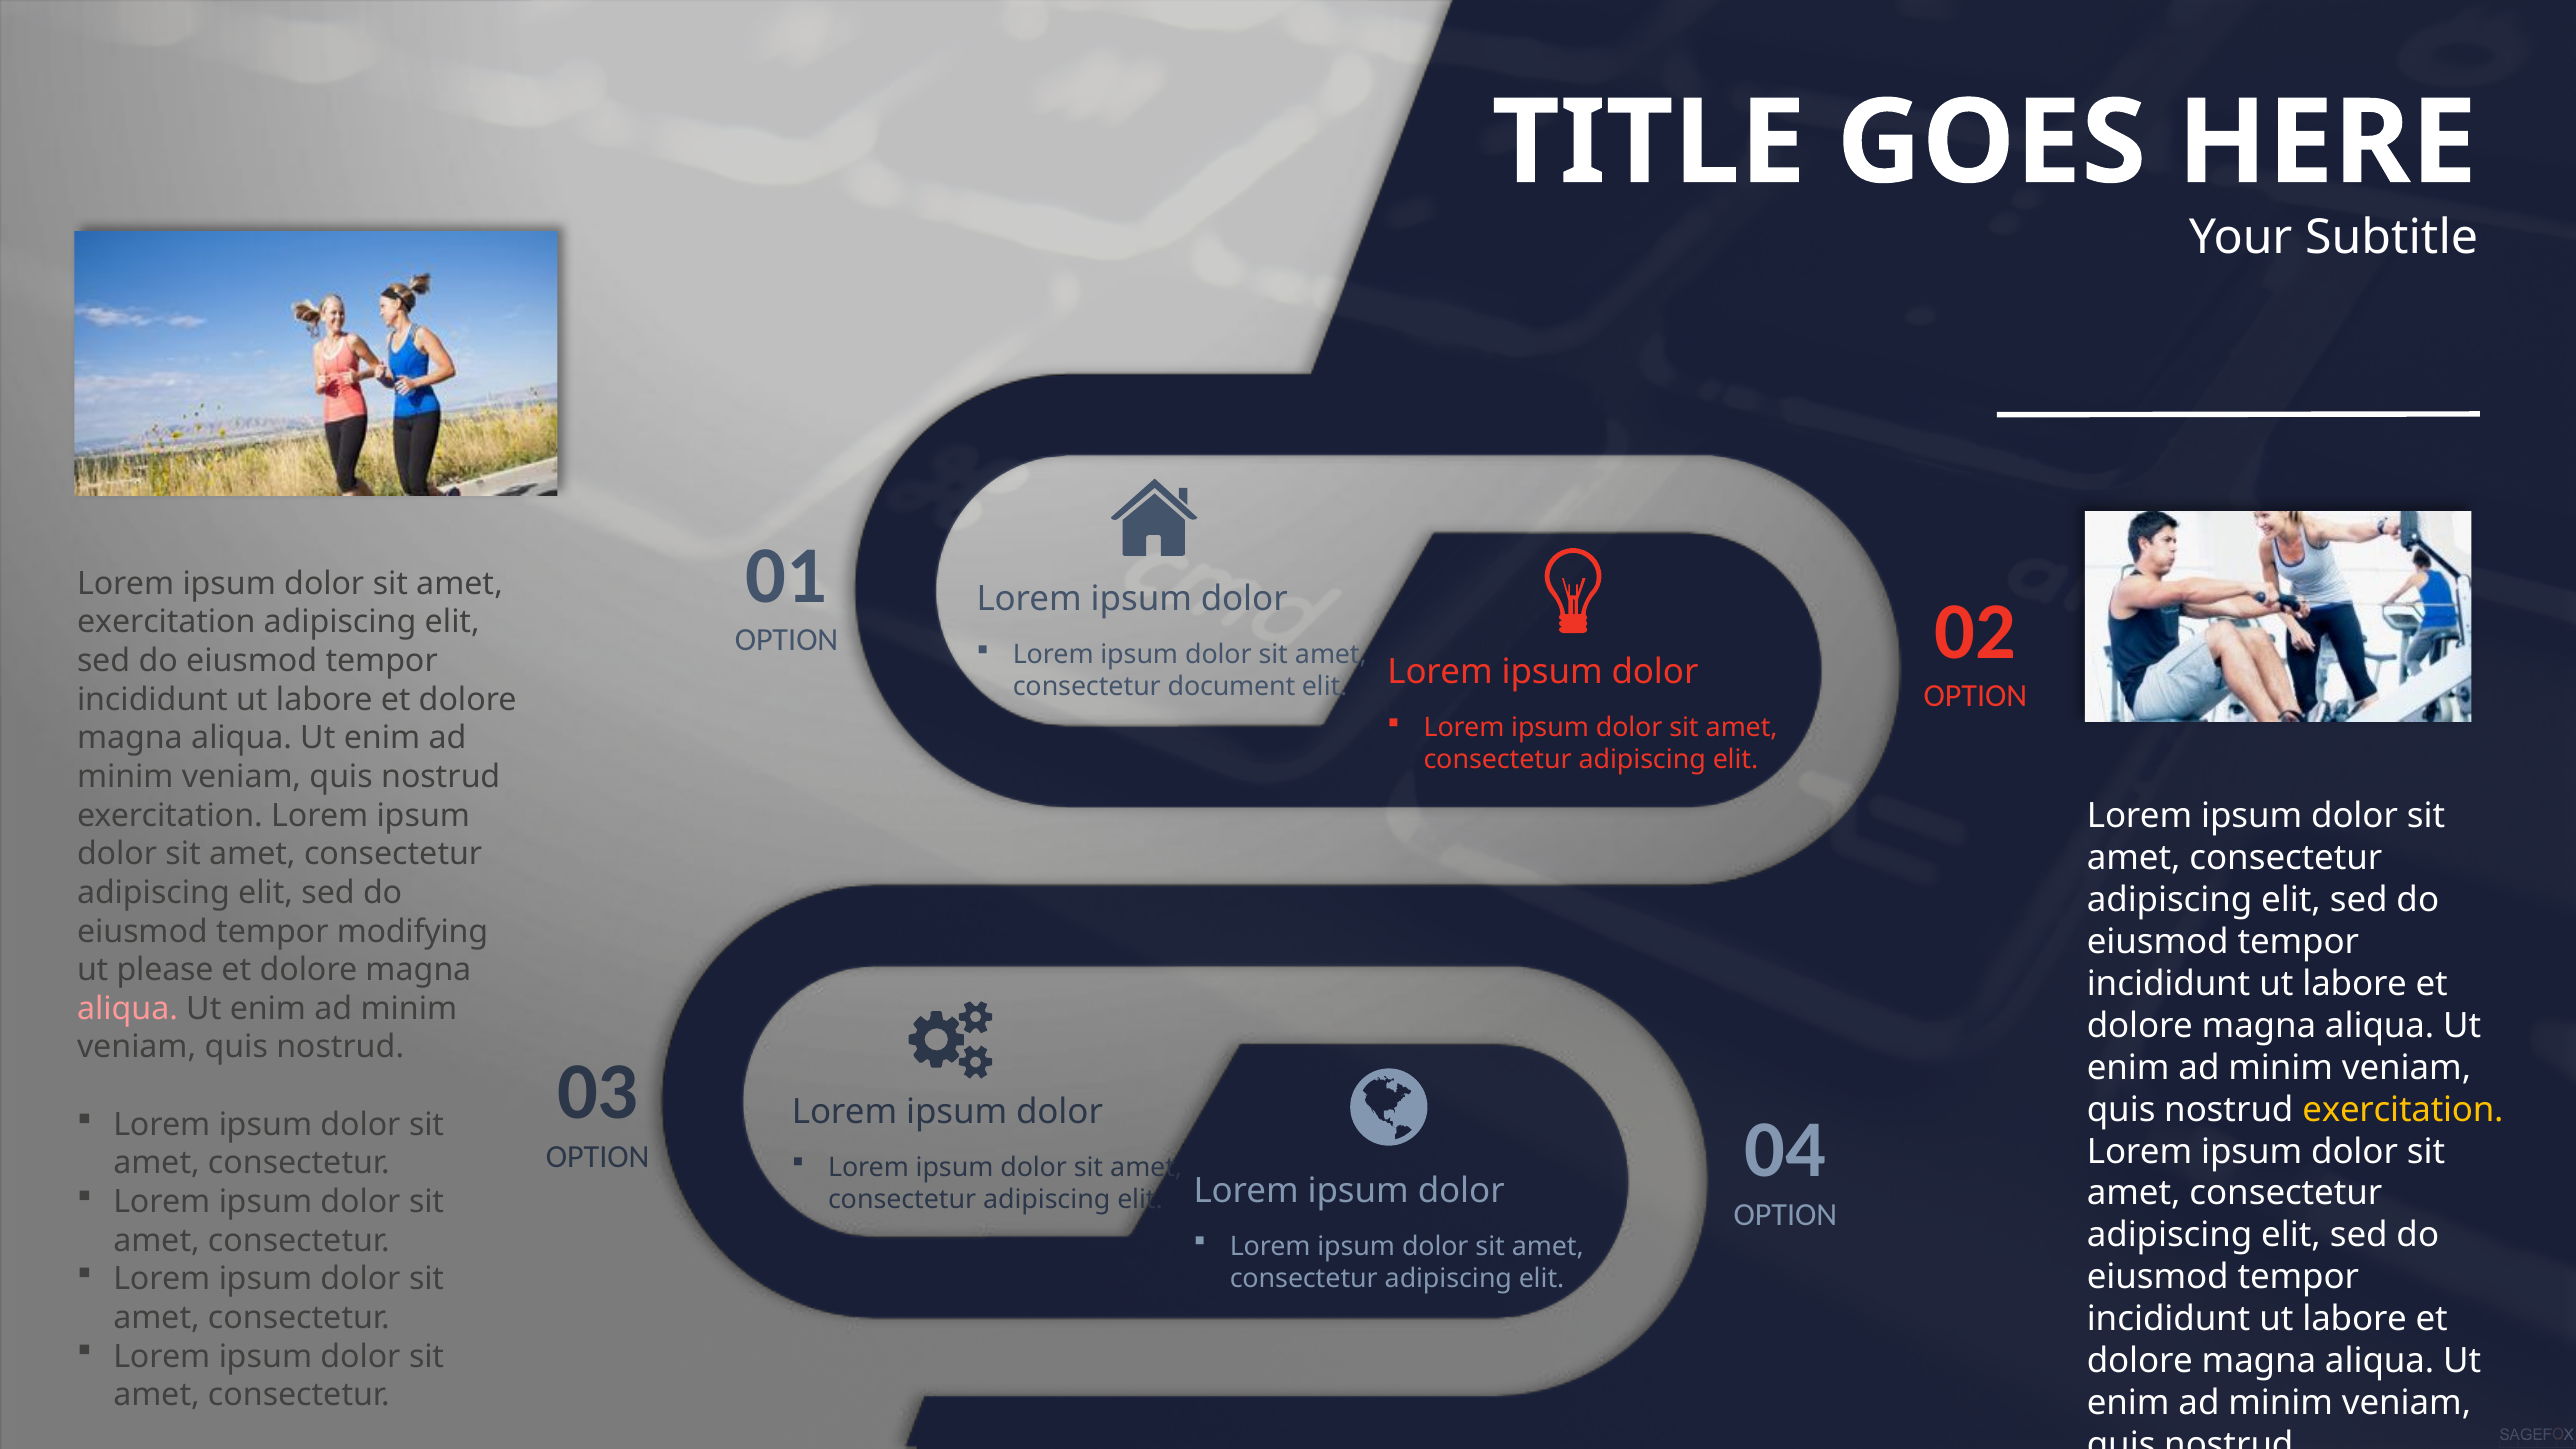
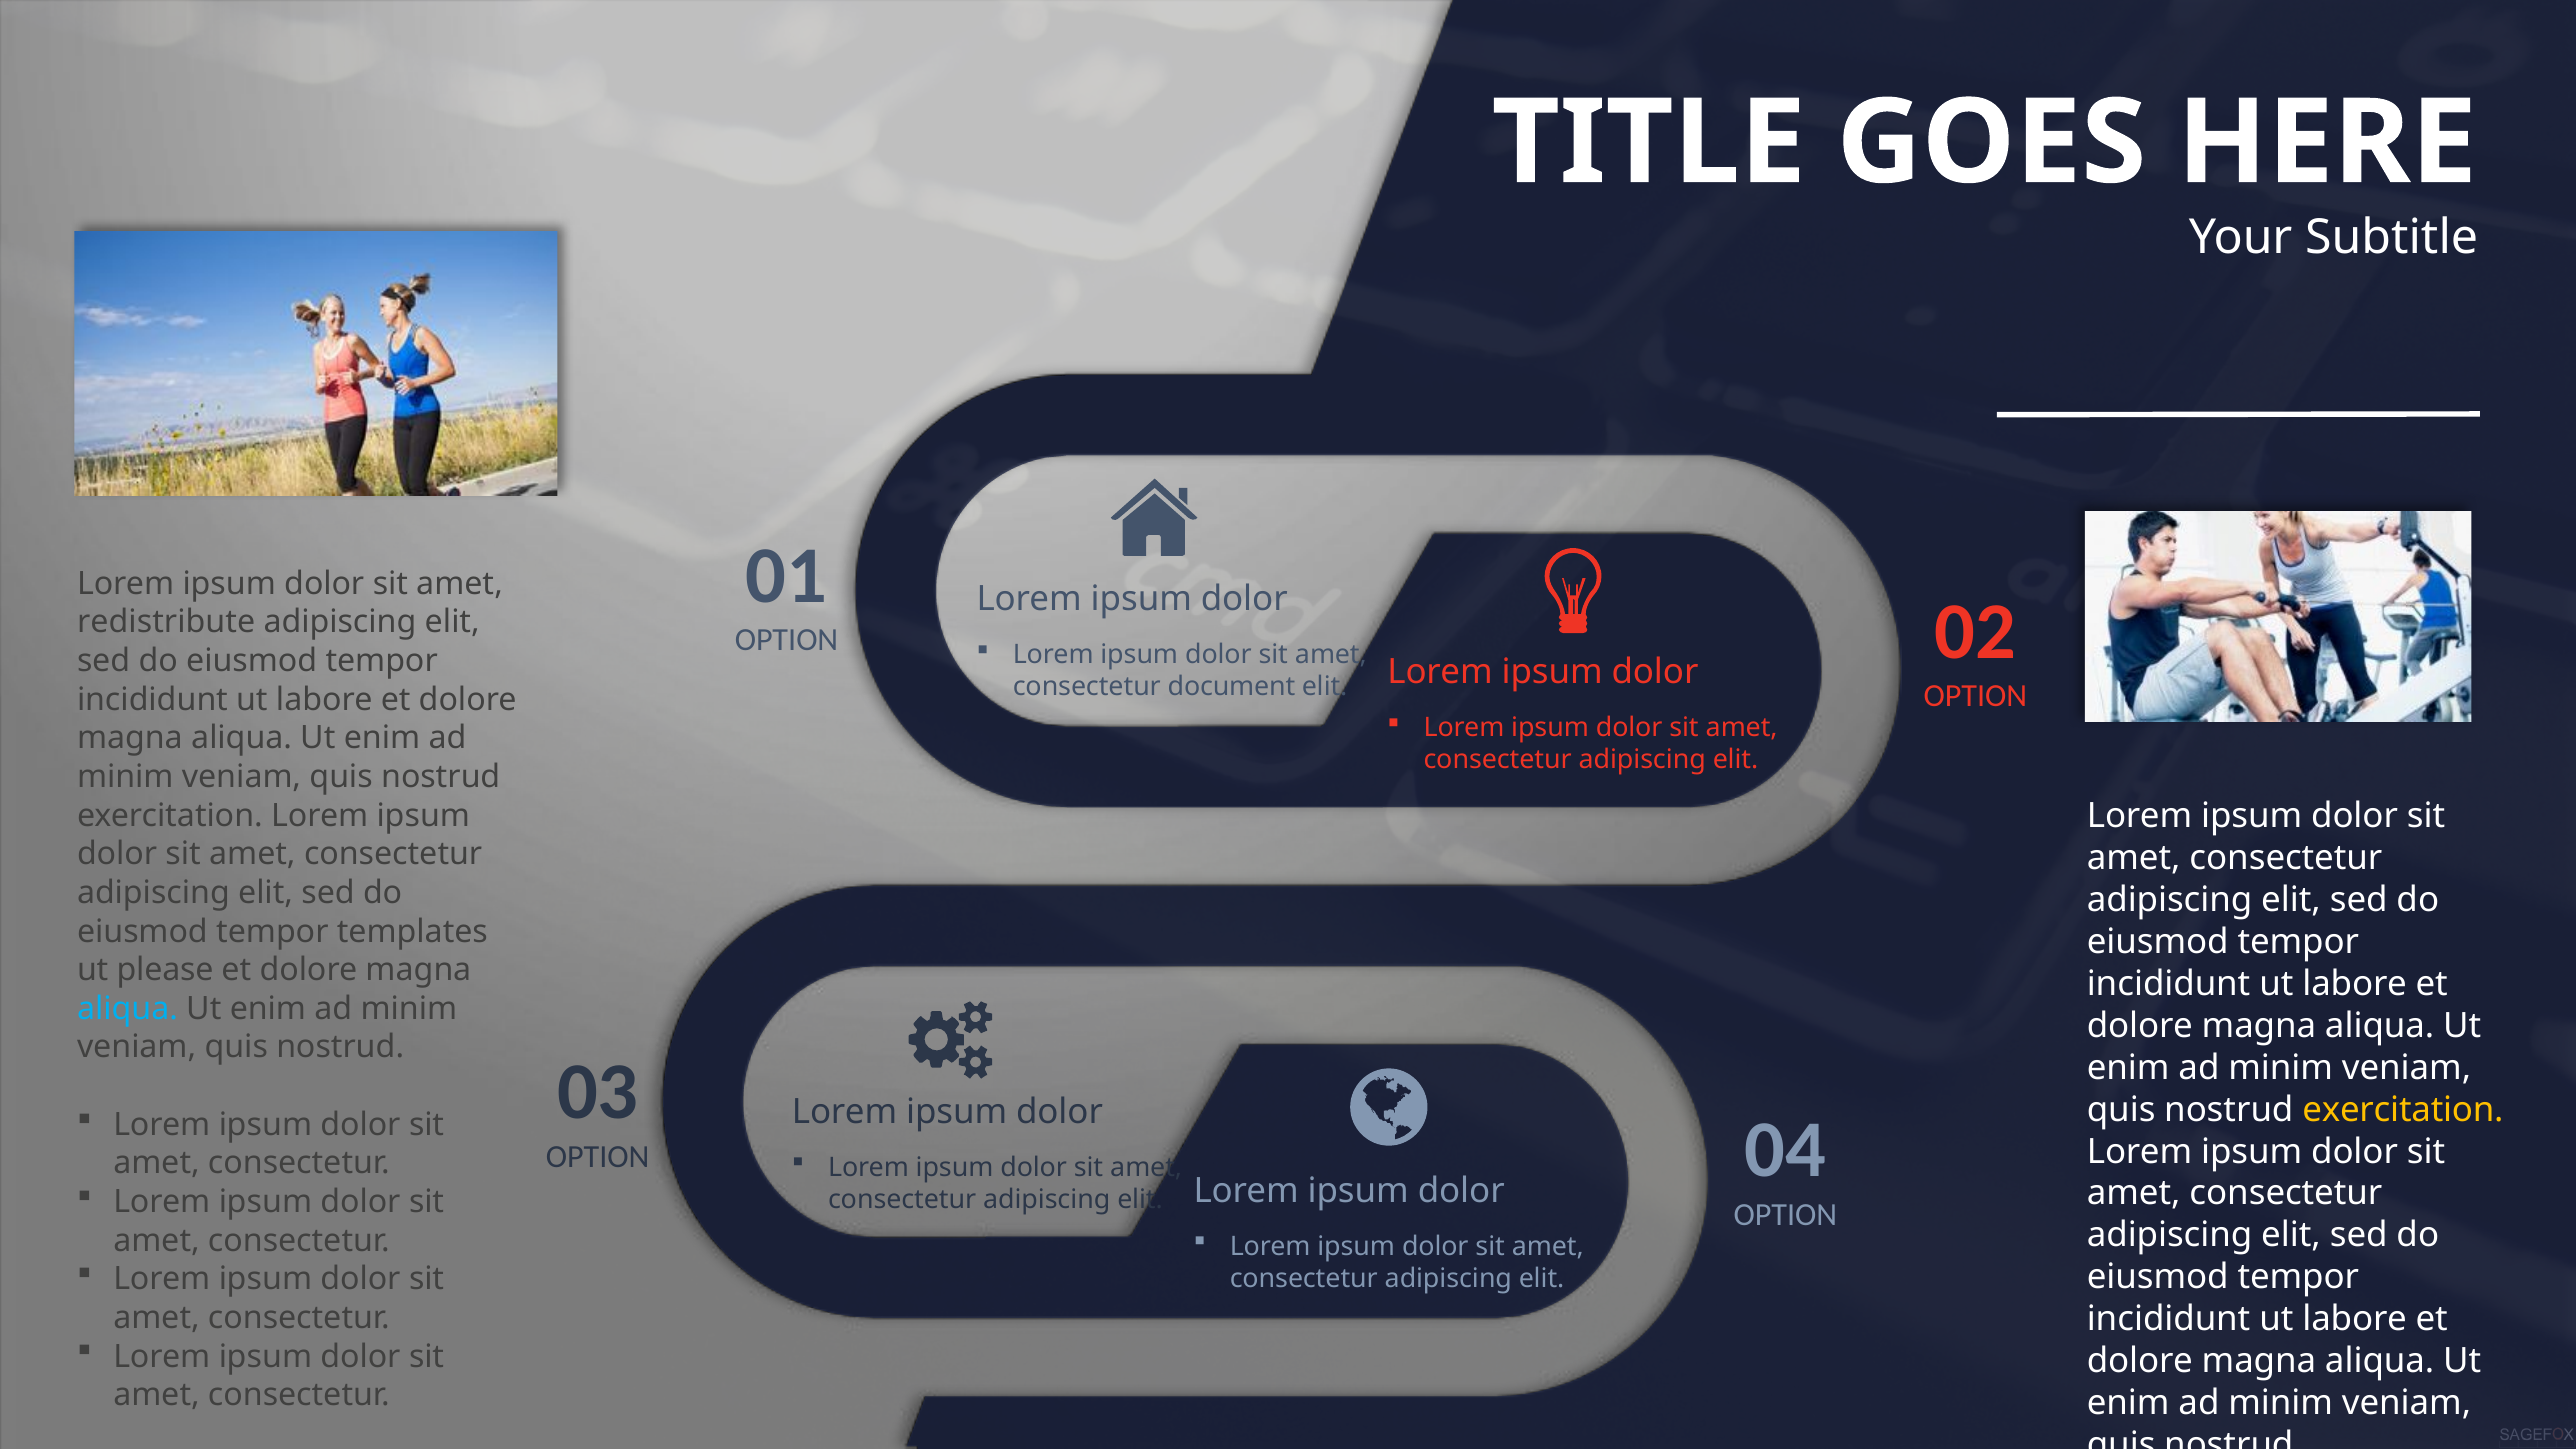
exercitation: exercitation -> redistribute (166, 622)
modifying: modifying -> templates (412, 931)
aliqua colour: pink -> light blue (127, 1009)
